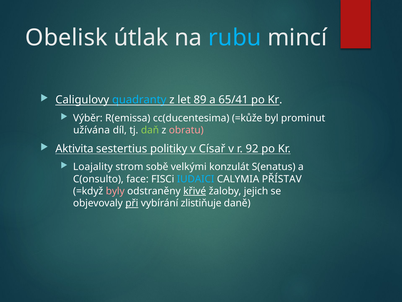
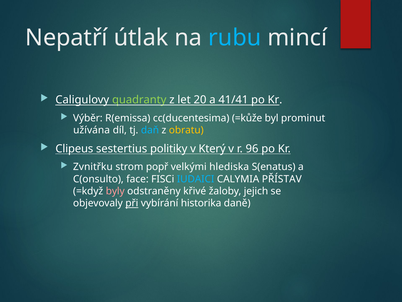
Obelisk: Obelisk -> Nepatří (67, 38)
quadranty colour: light blue -> light green (139, 100)
89: 89 -> 20 (200, 100)
65/41: 65/41 -> 41/41 (233, 100)
daň colour: light green -> light blue (150, 130)
obratu colour: pink -> yellow (186, 130)
Aktivita: Aktivita -> Clipeus (74, 148)
Císař: Císař -> Který (212, 148)
92: 92 -> 96 (252, 148)
Loajality: Loajality -> Zvnitřku (93, 167)
sobě: sobě -> popř (157, 167)
konzulát: konzulát -> hlediska (229, 167)
křivé underline: present -> none (195, 191)
zlistiňuje: zlistiňuje -> historika (201, 203)
